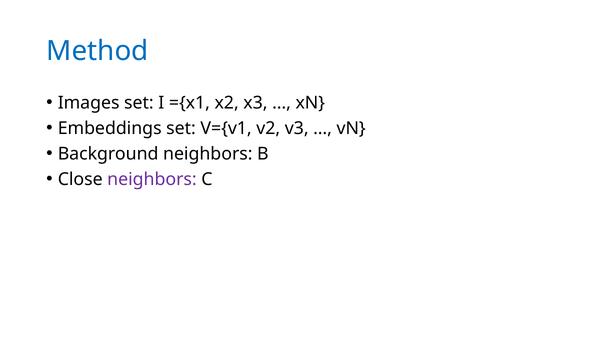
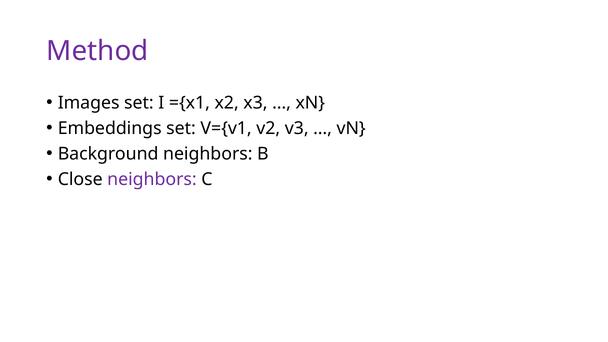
Method colour: blue -> purple (97, 51)
